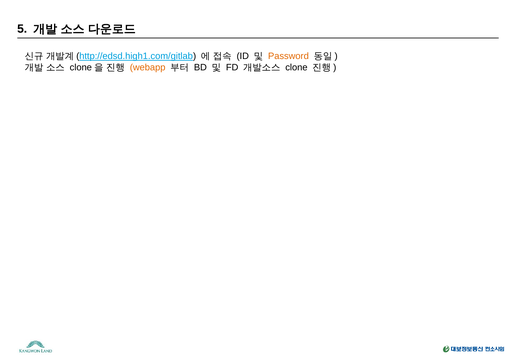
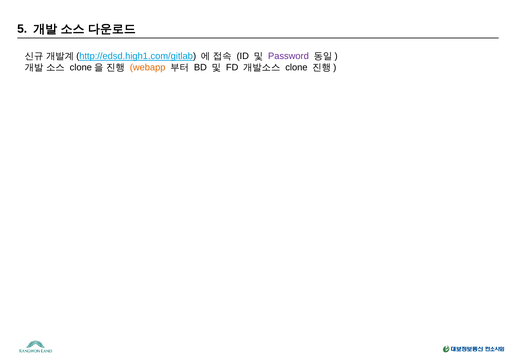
Password colour: orange -> purple (288, 56)
